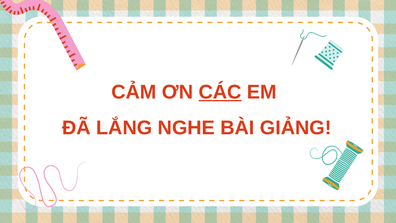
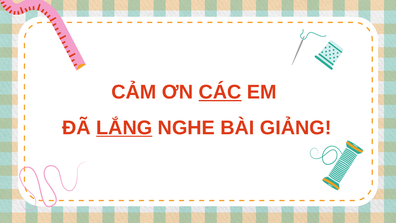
LẮNG underline: none -> present (124, 128)
